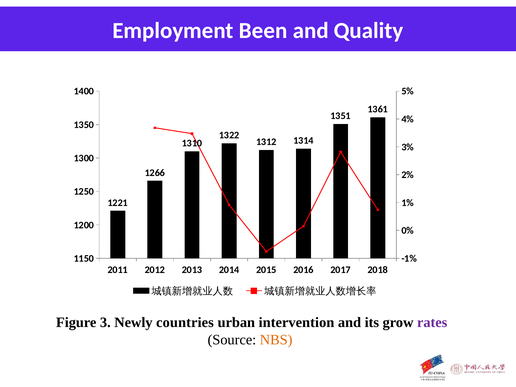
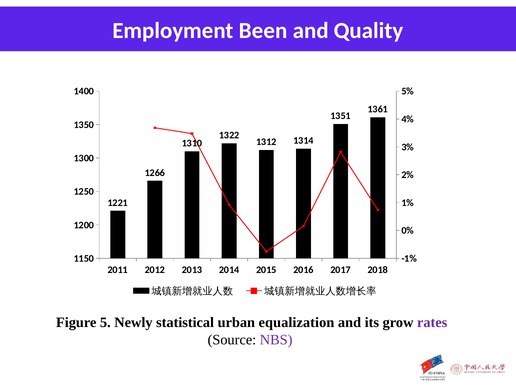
3: 3 -> 5 (105, 323)
countries: countries -> statistical (185, 323)
intervention: intervention -> equalization (296, 323)
NBS colour: orange -> purple (276, 340)
